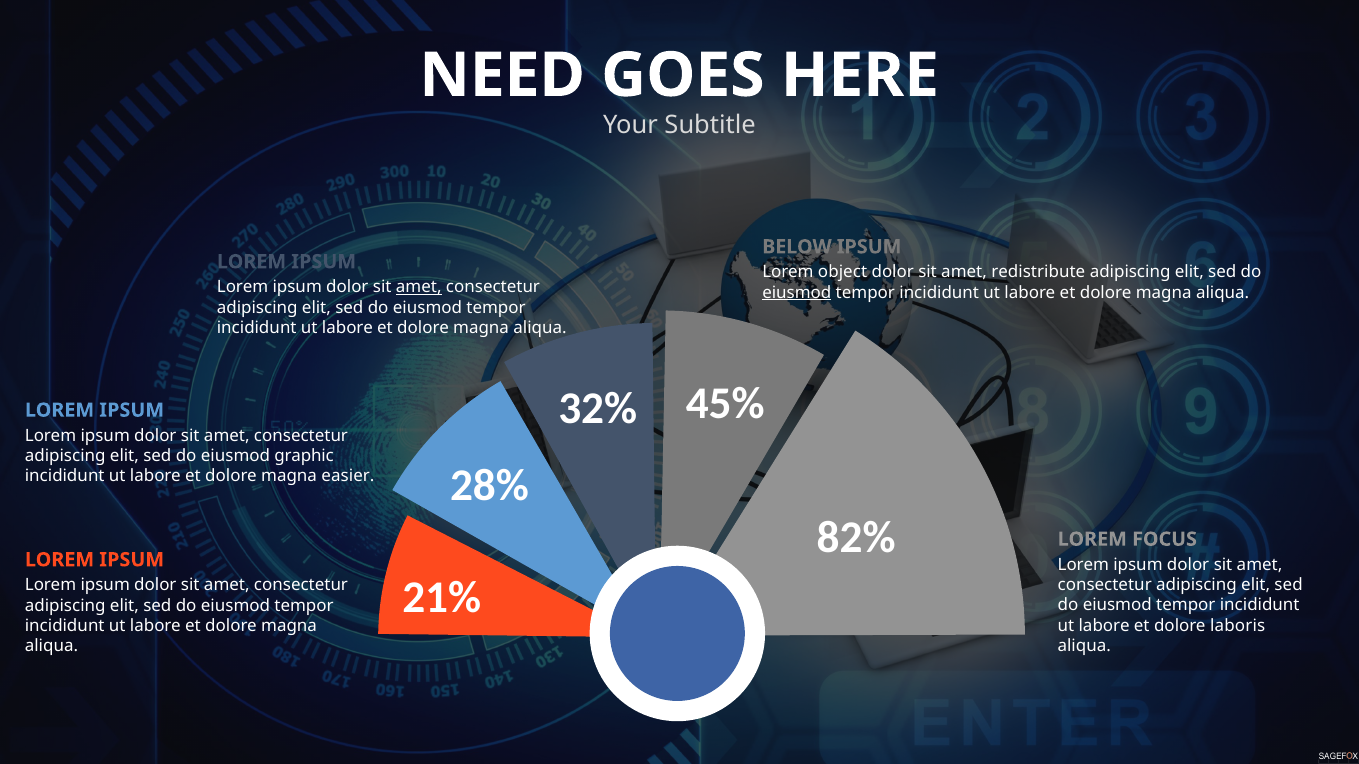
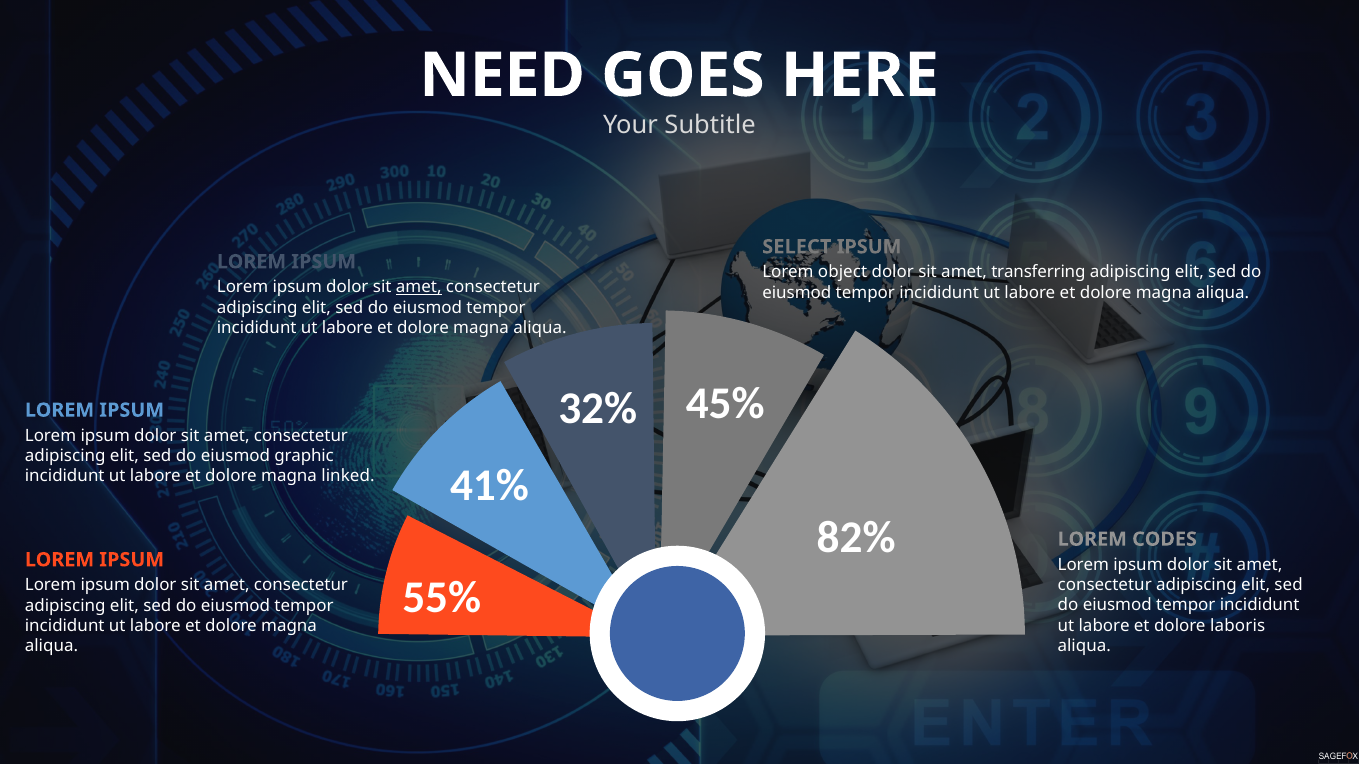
BELOW: BELOW -> SELECT (797, 247)
redistribute: redistribute -> transferring (1038, 272)
eiusmod underline: present -> none (797, 293)
28%: 28% -> 41% (490, 485)
easier: easier -> linked (348, 476)
FOCUS: FOCUS -> CODES (1164, 540)
21%: 21% -> 55% (442, 598)
